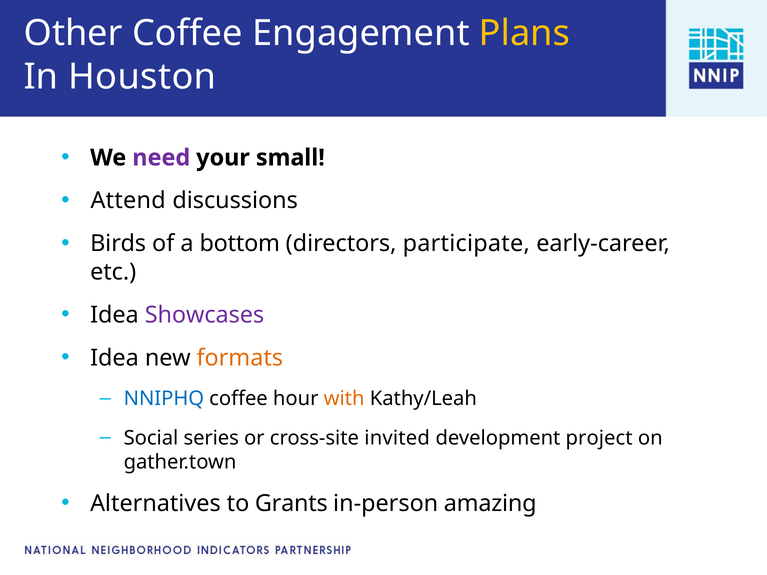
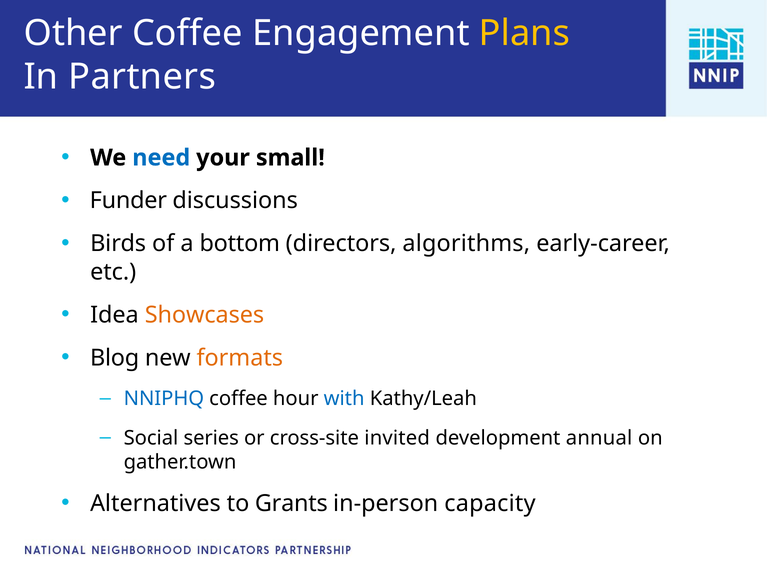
Houston: Houston -> Partners (142, 77)
need colour: purple -> blue (161, 158)
Attend: Attend -> Funder (128, 201)
participate: participate -> algorithms (466, 244)
Showcases colour: purple -> orange (204, 315)
Idea: Idea -> Blog (115, 358)
with colour: orange -> blue (344, 399)
project: project -> annual (599, 438)
amazing: amazing -> capacity (490, 504)
